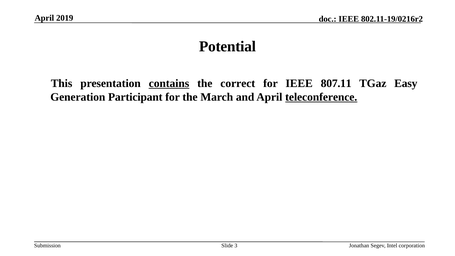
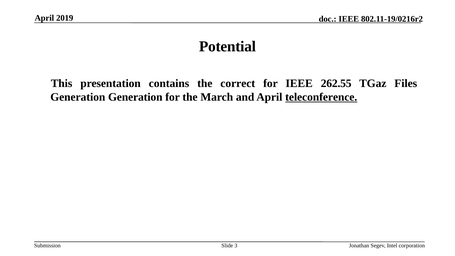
contains underline: present -> none (169, 83)
807.11: 807.11 -> 262.55 (336, 83)
Easy: Easy -> Files (406, 83)
Generation Participant: Participant -> Generation (135, 97)
